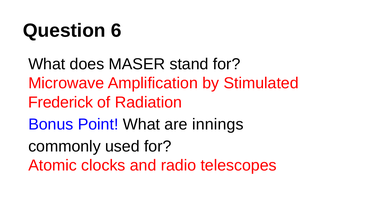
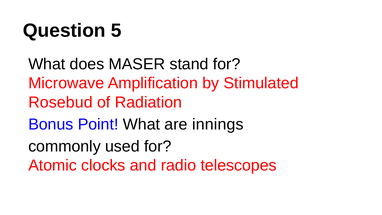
6: 6 -> 5 (116, 30)
Frederick: Frederick -> Rosebud (60, 102)
